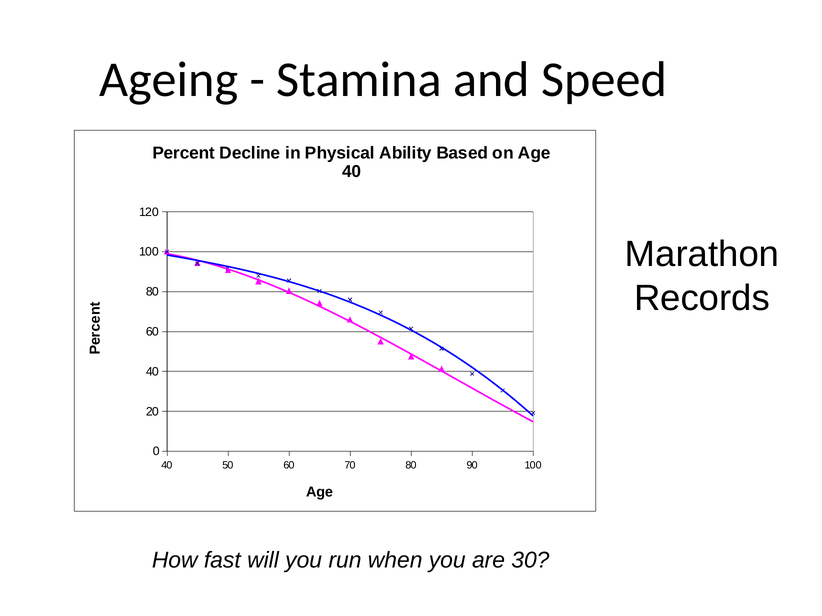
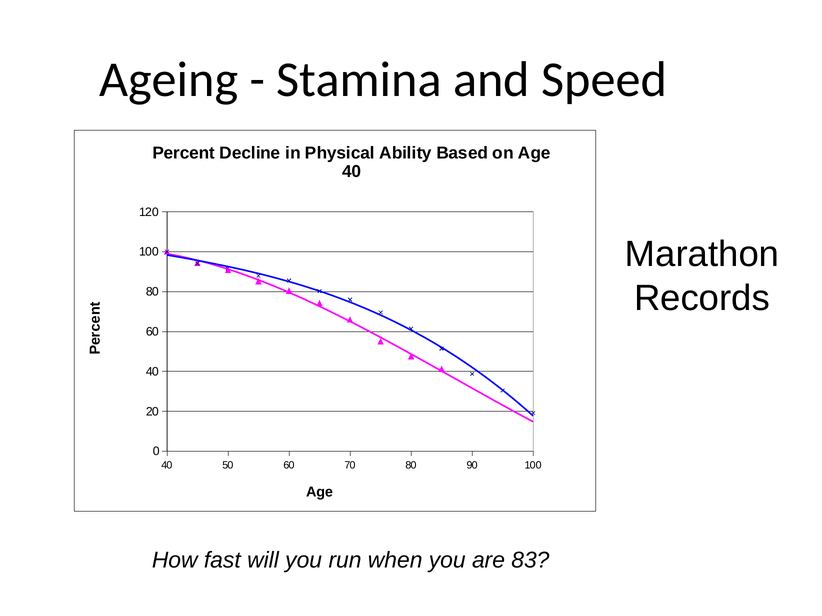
30: 30 -> 83 (530, 561)
